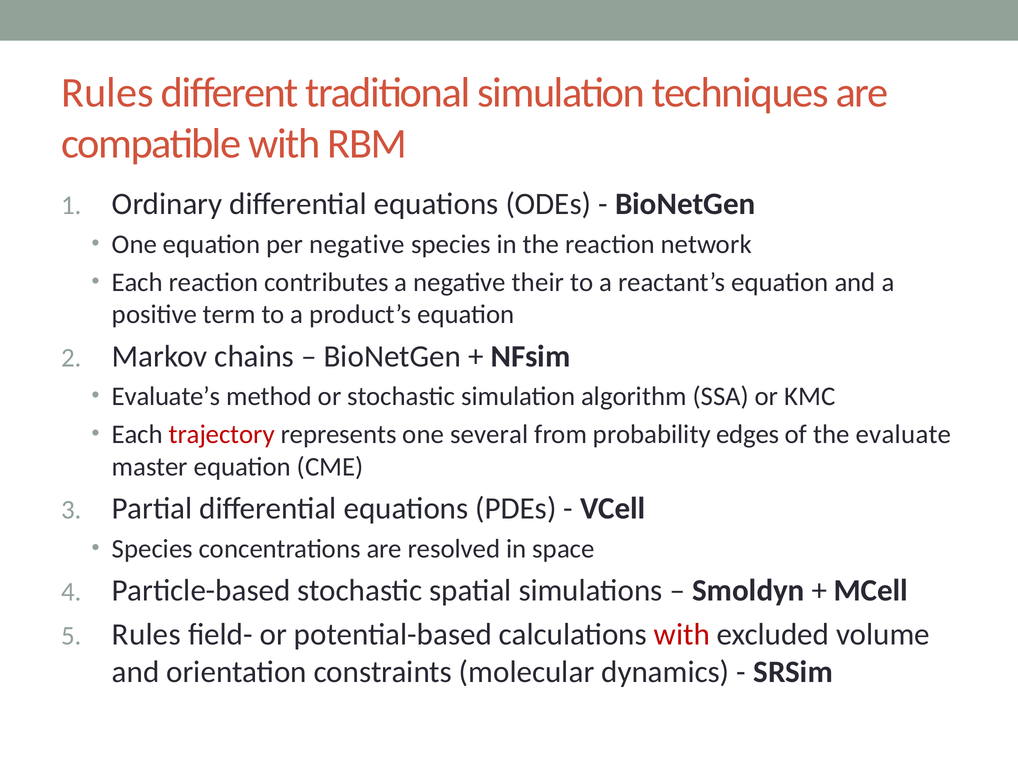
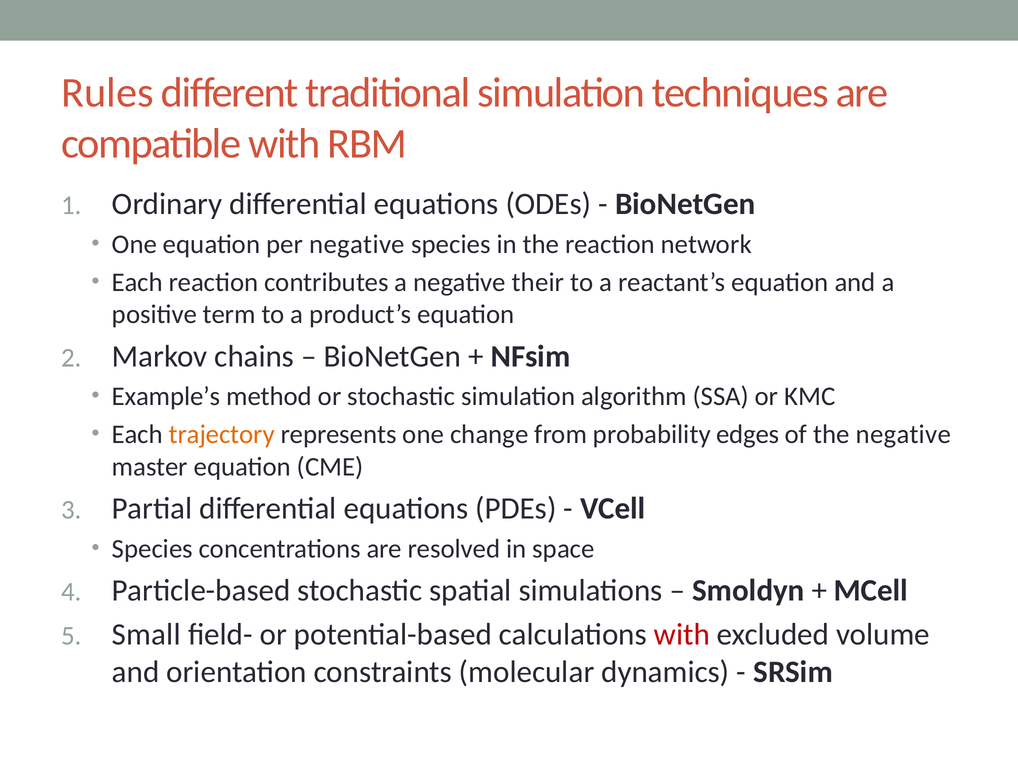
Evaluate’s: Evaluate’s -> Example’s (166, 396)
trajectory colour: red -> orange (222, 434)
several: several -> change (489, 434)
the evaluate: evaluate -> negative (903, 434)
Rules: Rules -> Small (146, 634)
